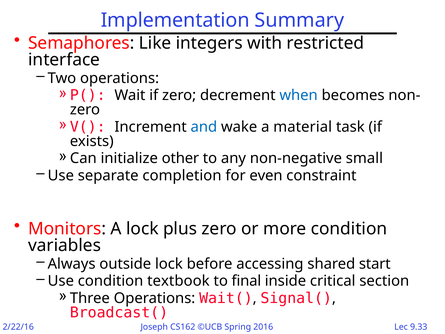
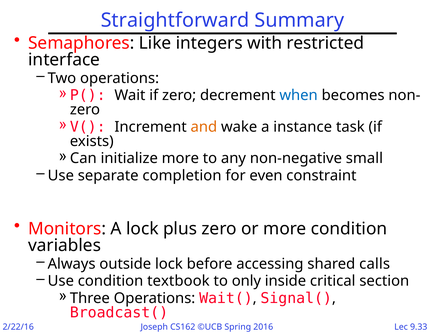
Implementation: Implementation -> Straightforward (175, 20)
and colour: blue -> orange (204, 127)
material: material -> instance (303, 127)
initialize other: other -> more (180, 158)
start: start -> calls (375, 264)
final: final -> only (246, 281)
